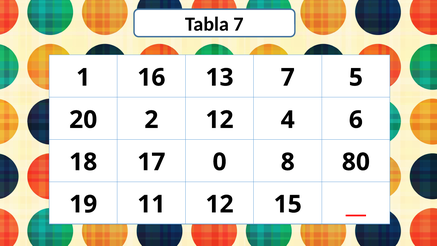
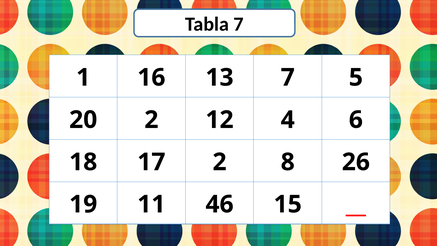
17 0: 0 -> 2 (220, 162)
80: 80 -> 26 (356, 162)
11 12: 12 -> 46 (220, 204)
